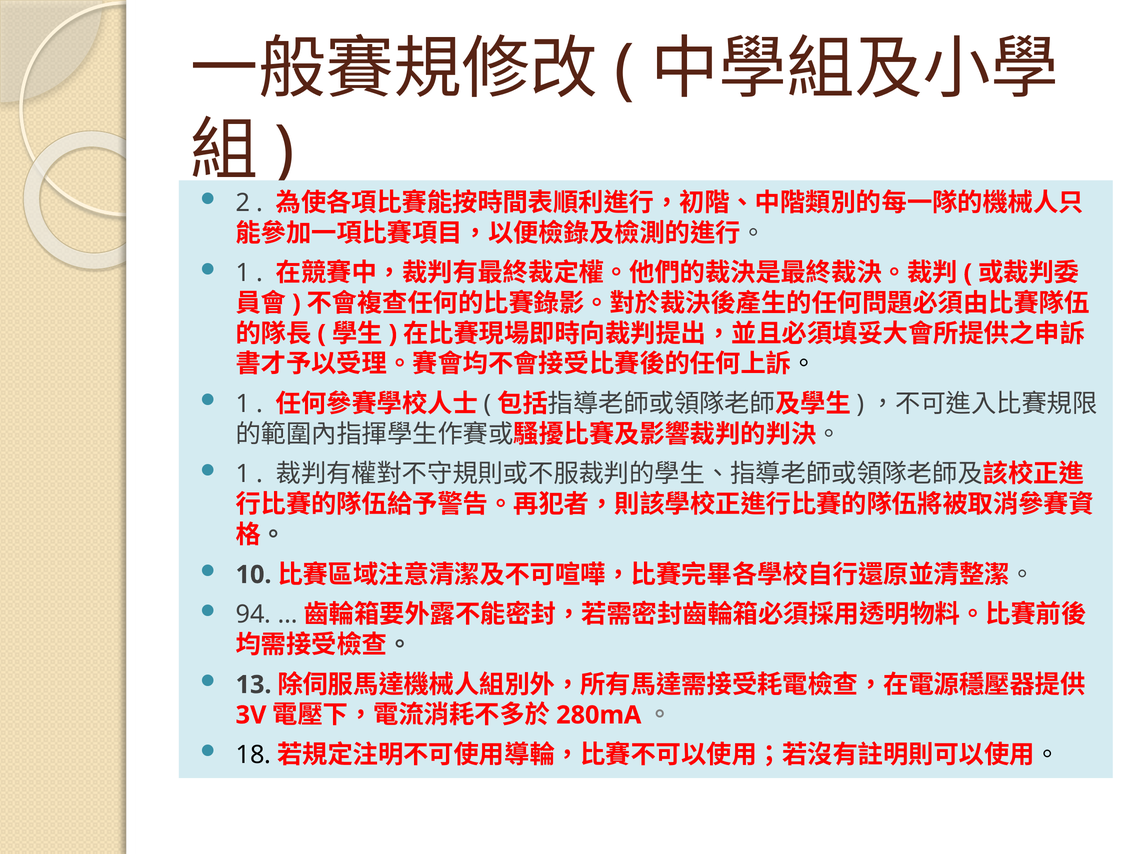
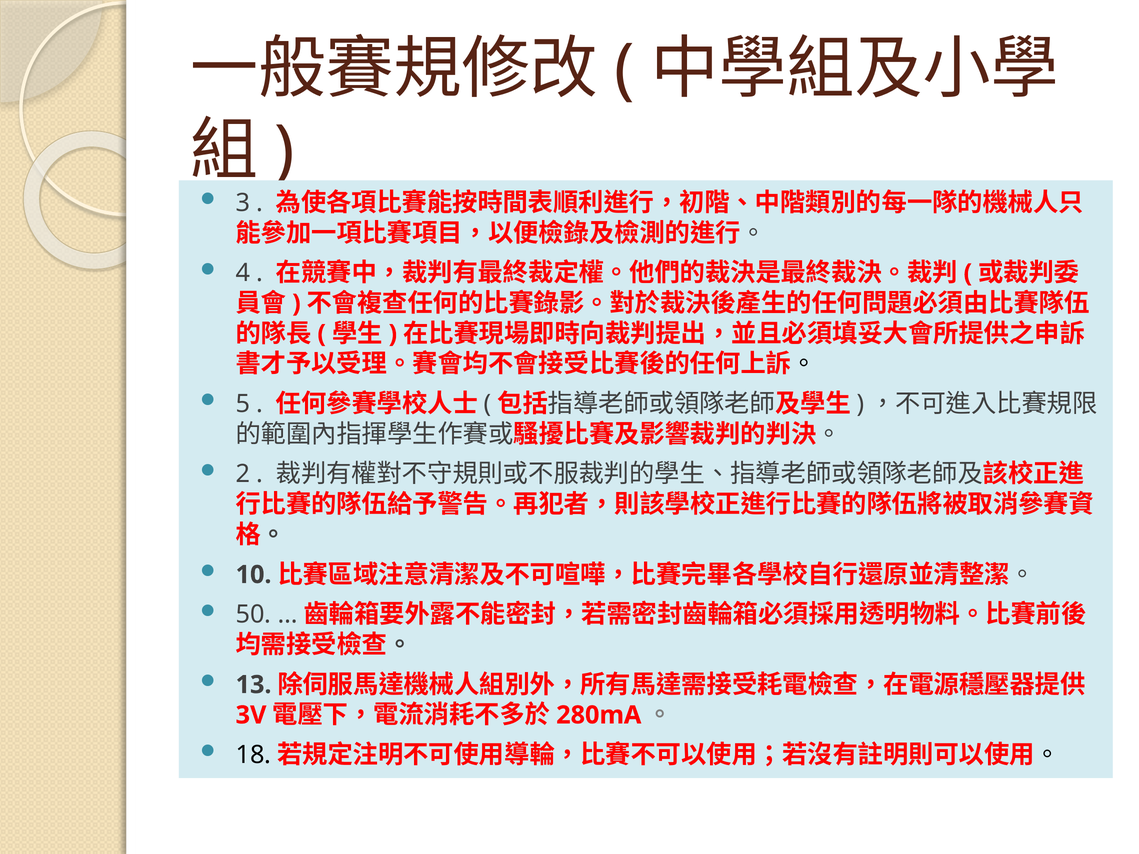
2: 2 -> 3 (243, 203)
1: 1 -> 4 (243, 273)
1: 1 -> 5 (243, 404)
1: 1 -> 2 (243, 474)
94: 94 -> 50 (253, 615)
